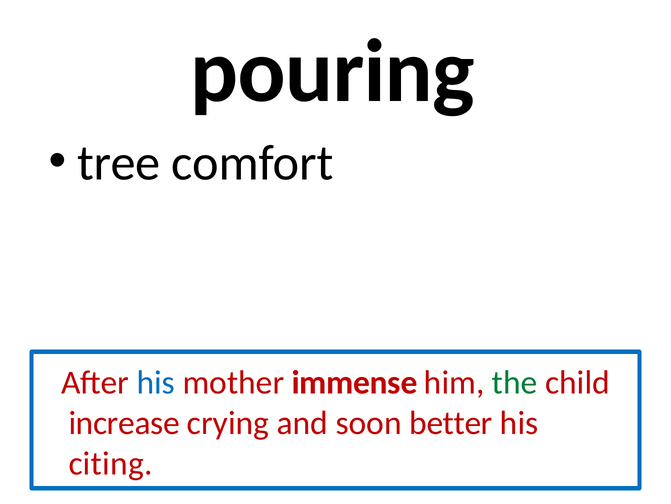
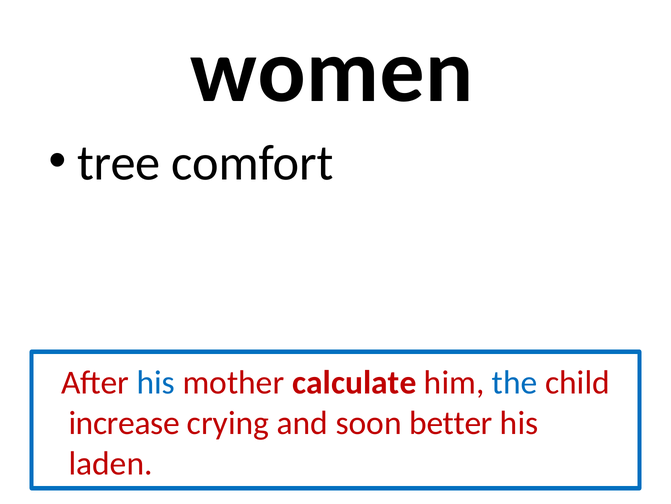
pouring: pouring -> women (332, 72)
immense: immense -> calculate (354, 382)
the colour: green -> blue (515, 382)
citing: citing -> laden (111, 463)
